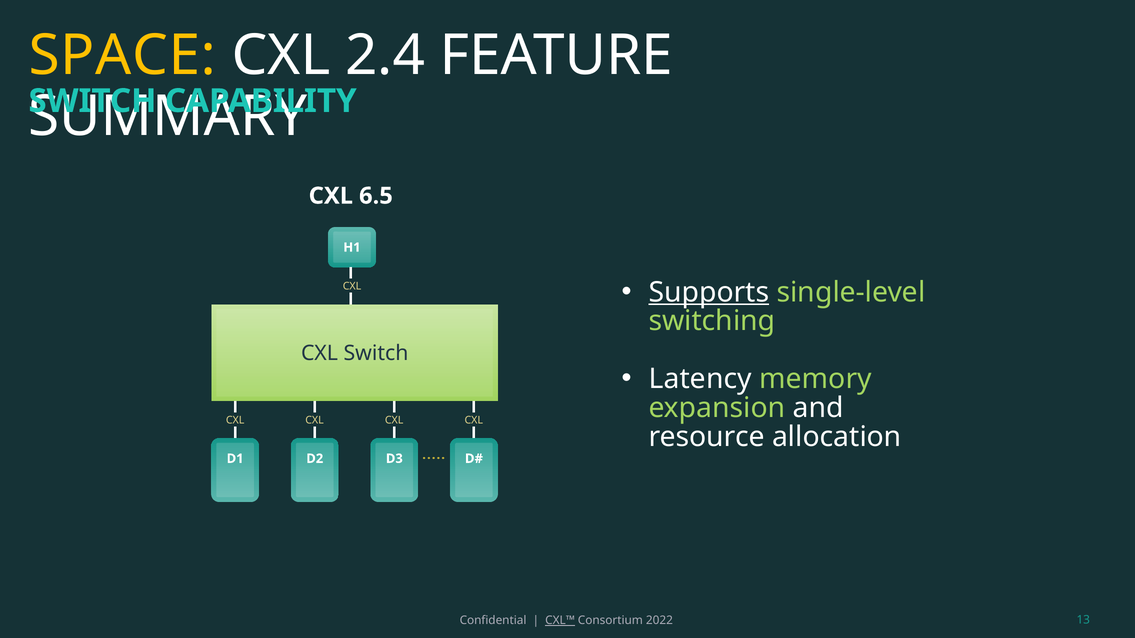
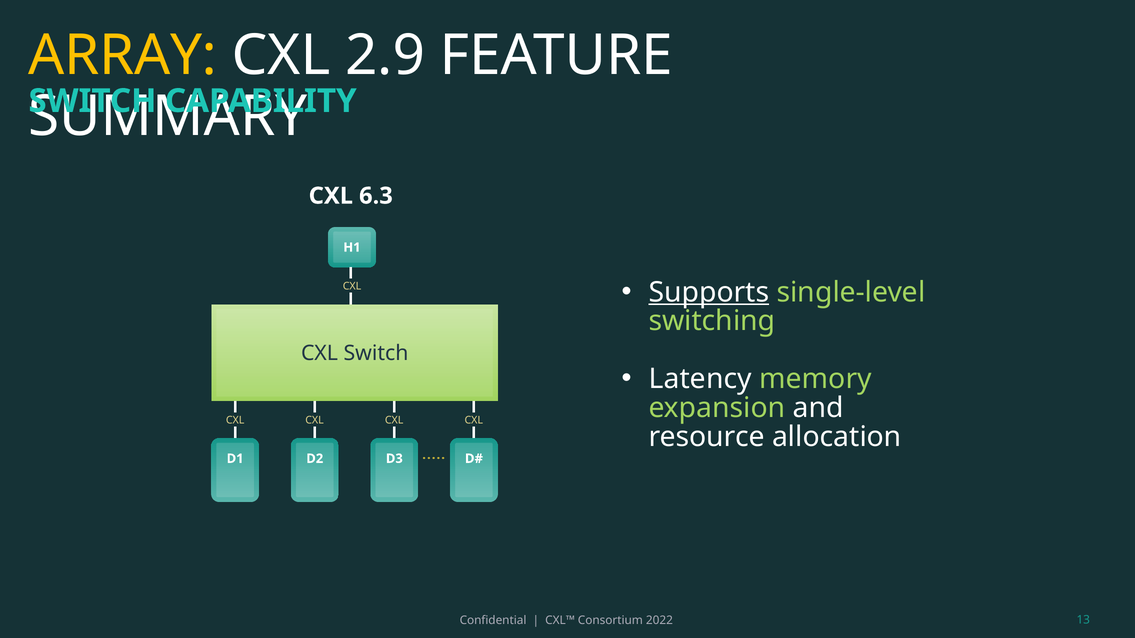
SPACE: SPACE -> ARRAY (123, 55)
2.4: 2.4 -> 2.9 (385, 55)
6.5: 6.5 -> 6.3 (376, 196)
CXL™ underline: present -> none (560, 621)
